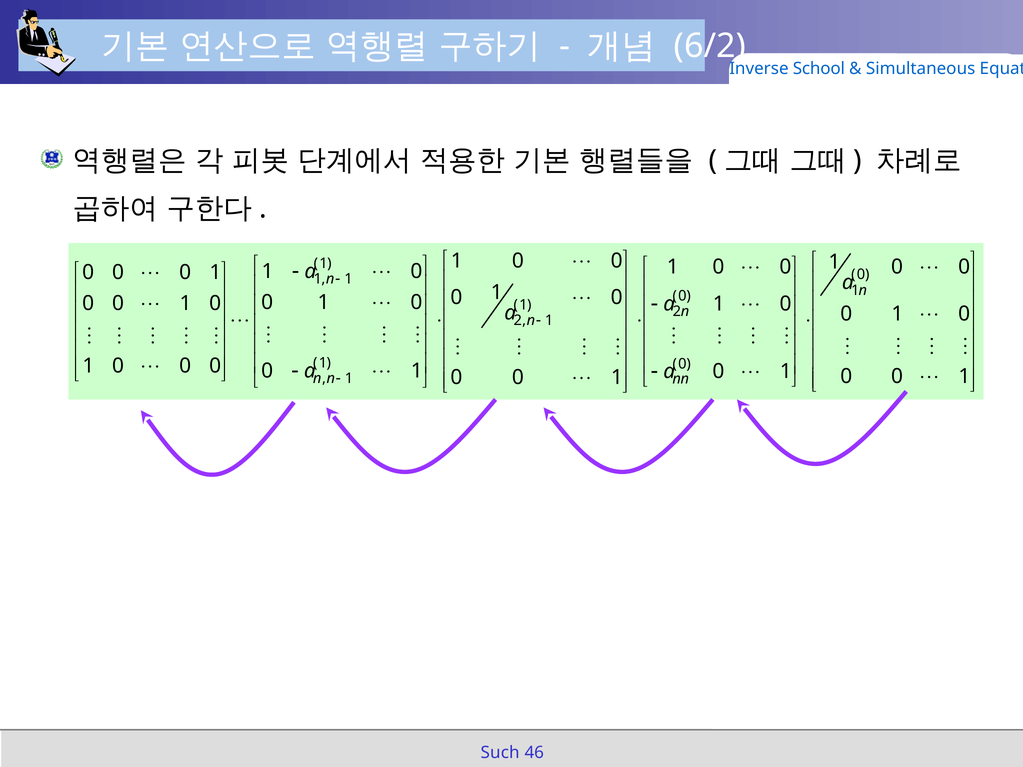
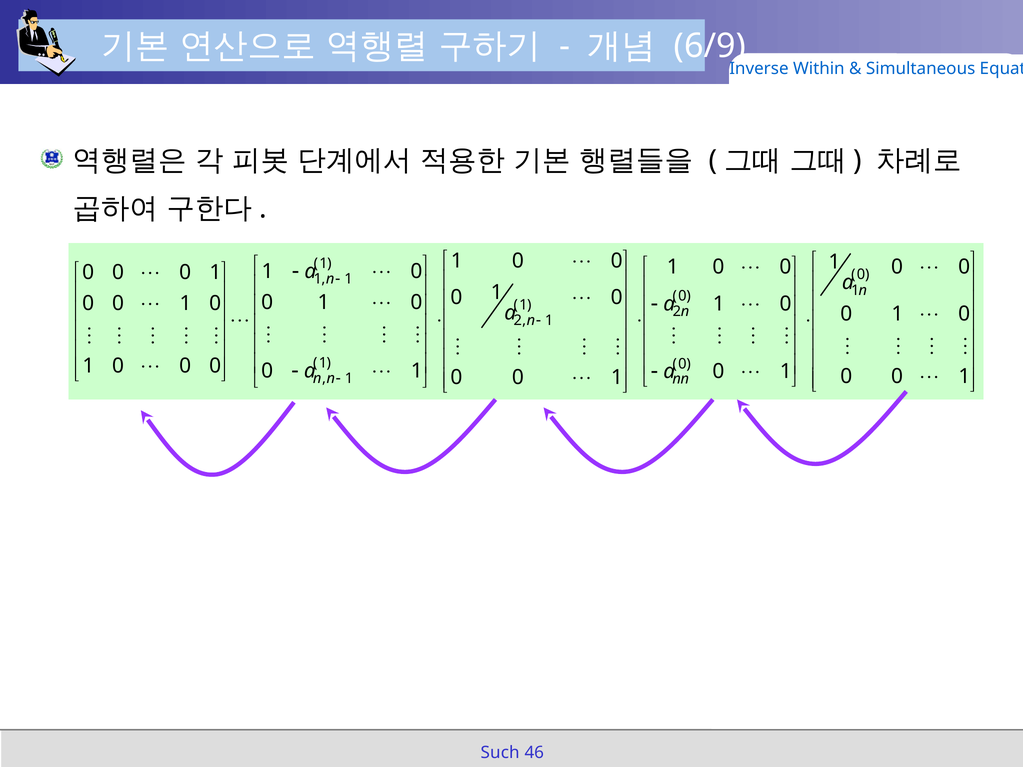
6/2: 6/2 -> 6/9 (710, 46)
School: School -> Within (819, 69)
